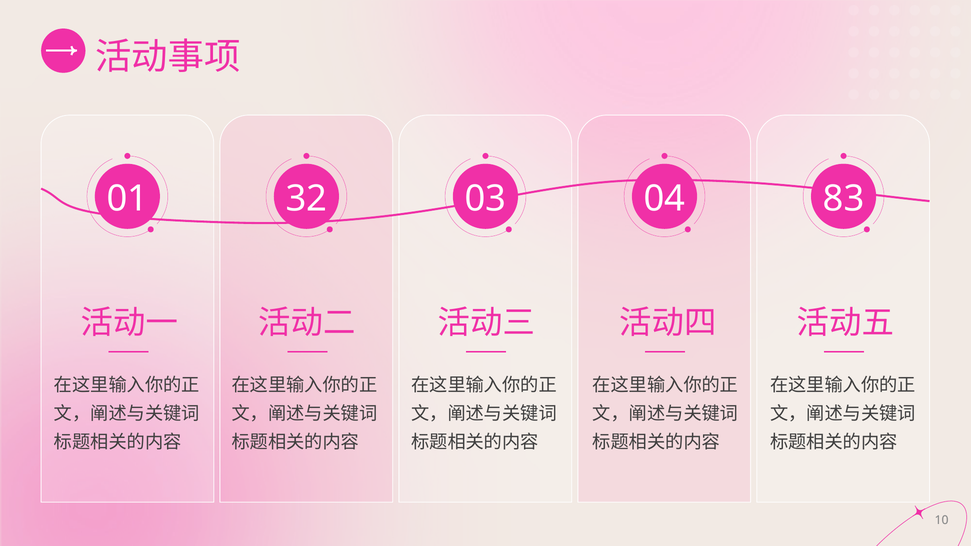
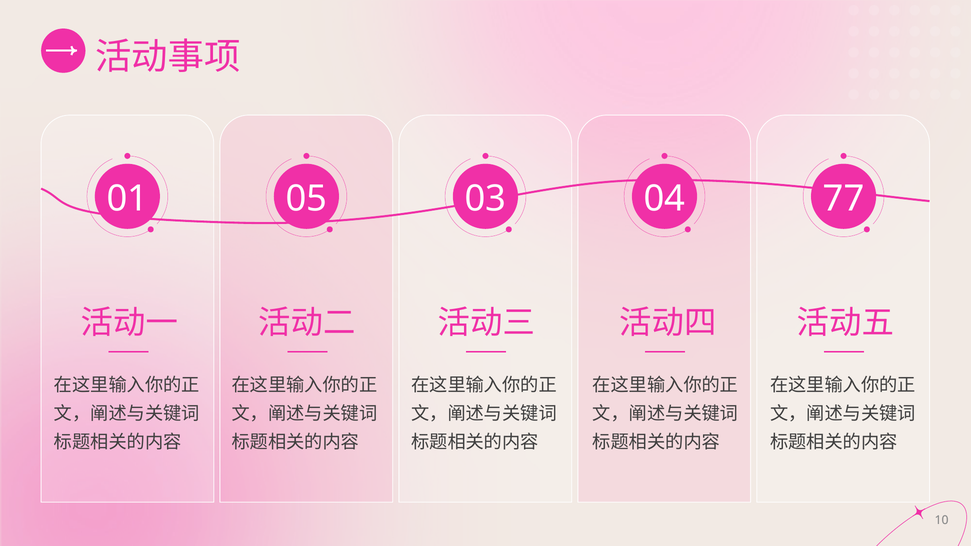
32: 32 -> 05 (306, 199)
83: 83 -> 77 (844, 199)
